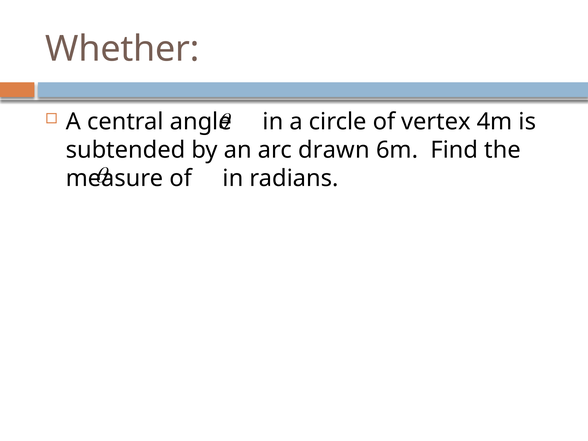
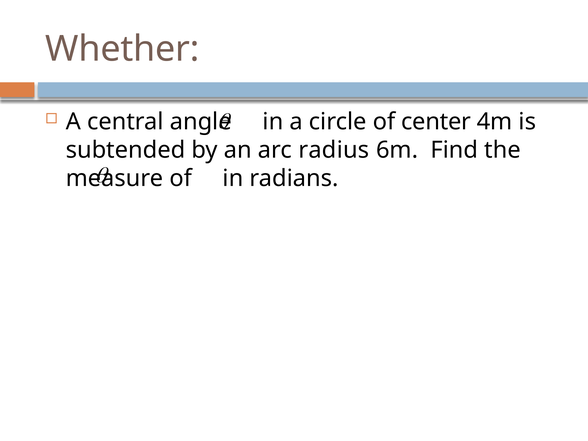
vertex: vertex -> center (436, 122)
drawn: drawn -> radius (334, 150)
